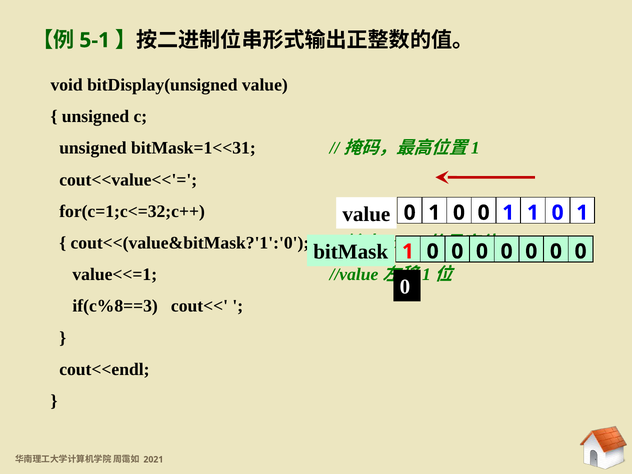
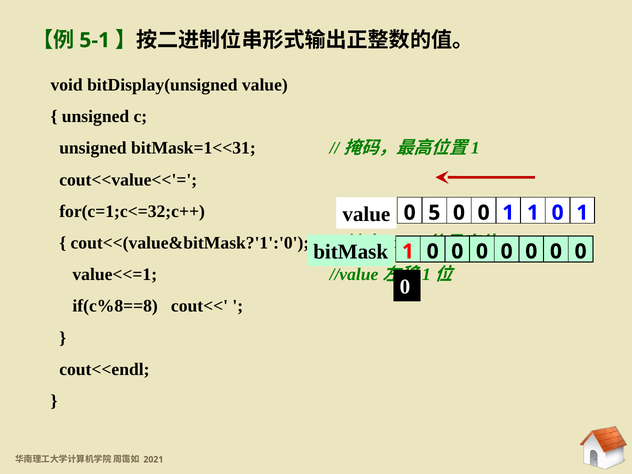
1: 1 -> 5 (434, 213)
if(c%8==3: if(c%8==3 -> if(c%8==8 (115, 306)
